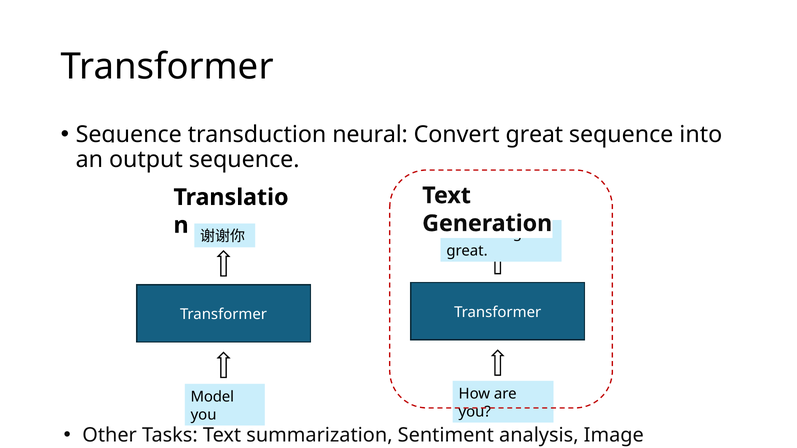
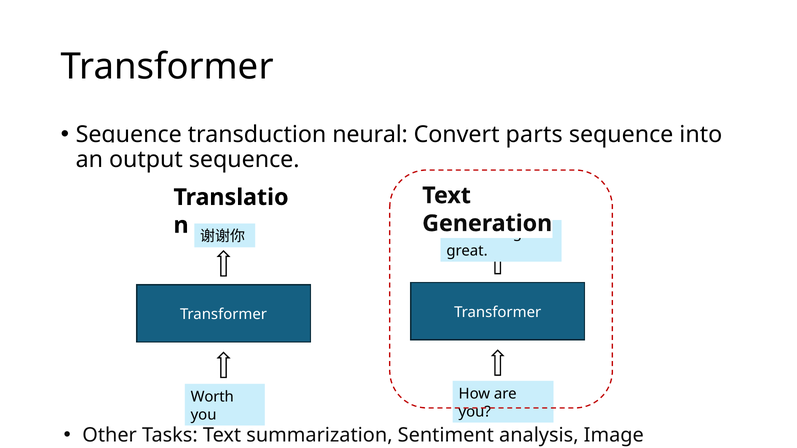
Convert great: great -> parts (534, 135)
Model: Model -> Worth (212, 397)
